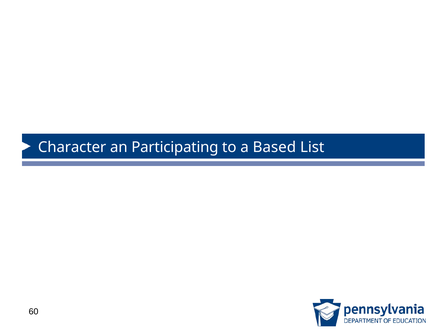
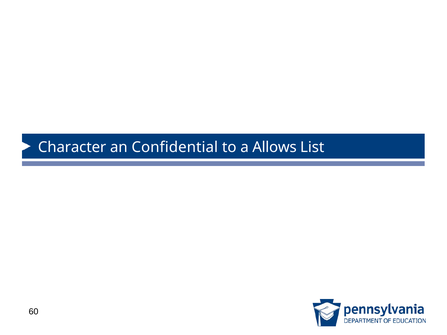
Participating: Participating -> Confidential (175, 147)
Based: Based -> Allows (275, 147)
